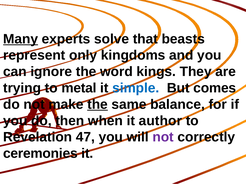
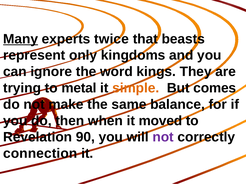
solve: solve -> twice (112, 39)
simple colour: blue -> orange (136, 88)
the underline: present -> none (98, 105)
author: author -> moved (160, 121)
47: 47 -> 90 (85, 137)
ceremonies: ceremonies -> connection (40, 154)
